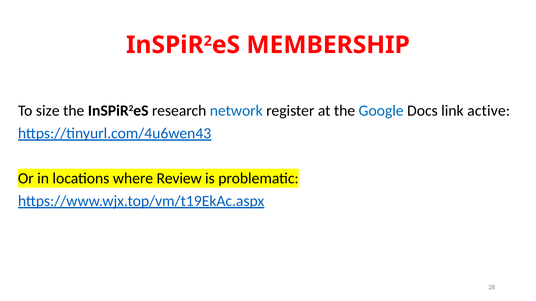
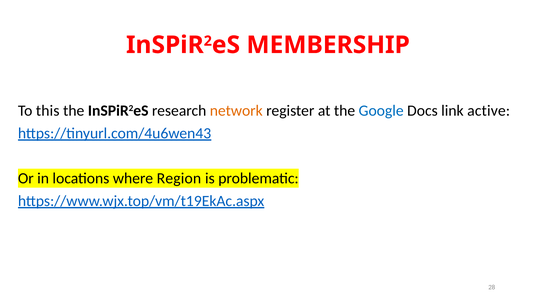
size: size -> this (48, 111)
network colour: blue -> orange (236, 111)
Review: Review -> Region (179, 179)
